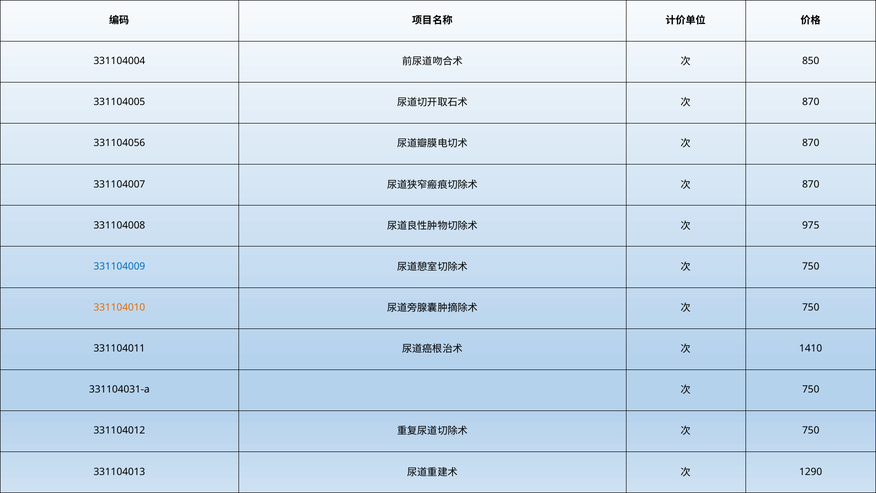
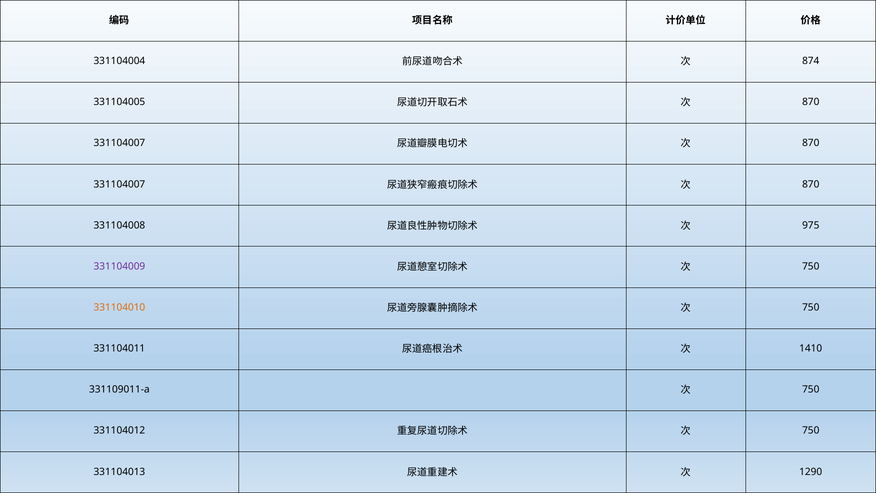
850: 850 -> 874 (811, 61)
331104056: 331104056 -> 331104007 (119, 143)
331104009 colour: blue -> purple (119, 266)
331104031-a: 331104031-a -> 331109011-a (119, 389)
